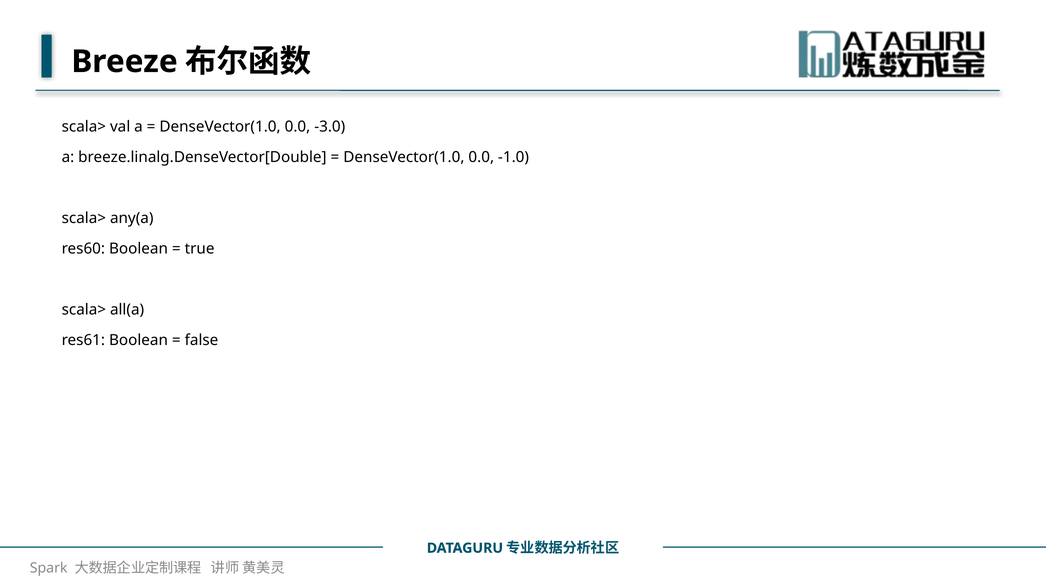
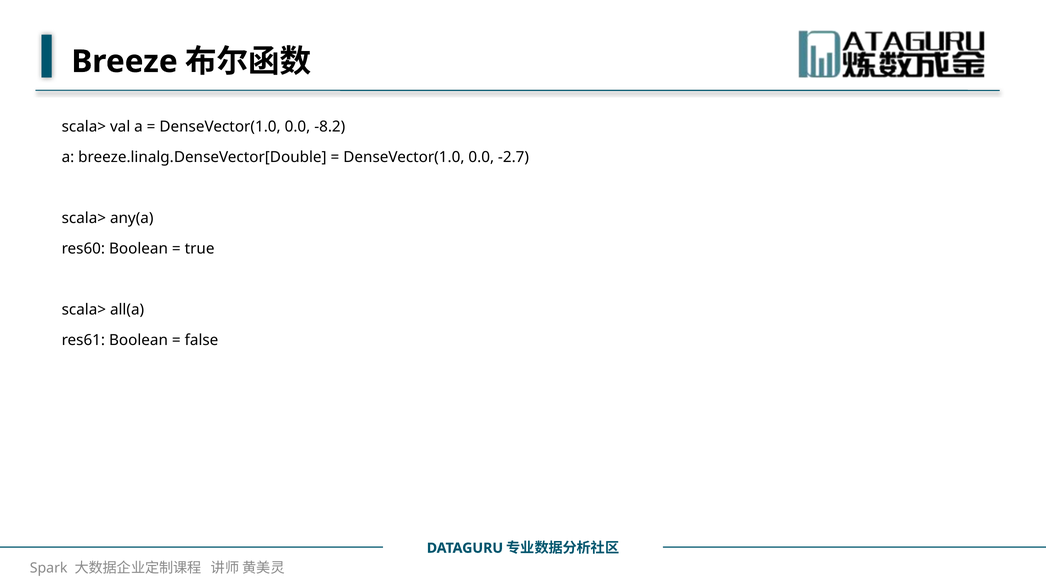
-3.0: -3.0 -> -8.2 (330, 127)
-1.0: -1.0 -> -2.7 (514, 157)
